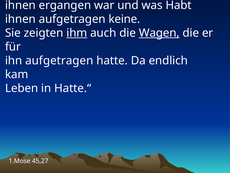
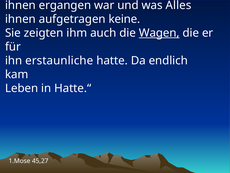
Habt: Habt -> Alles (179, 5)
ihm underline: present -> none (77, 33)
ihn aufgetragen: aufgetragen -> erstaunliche (59, 60)
